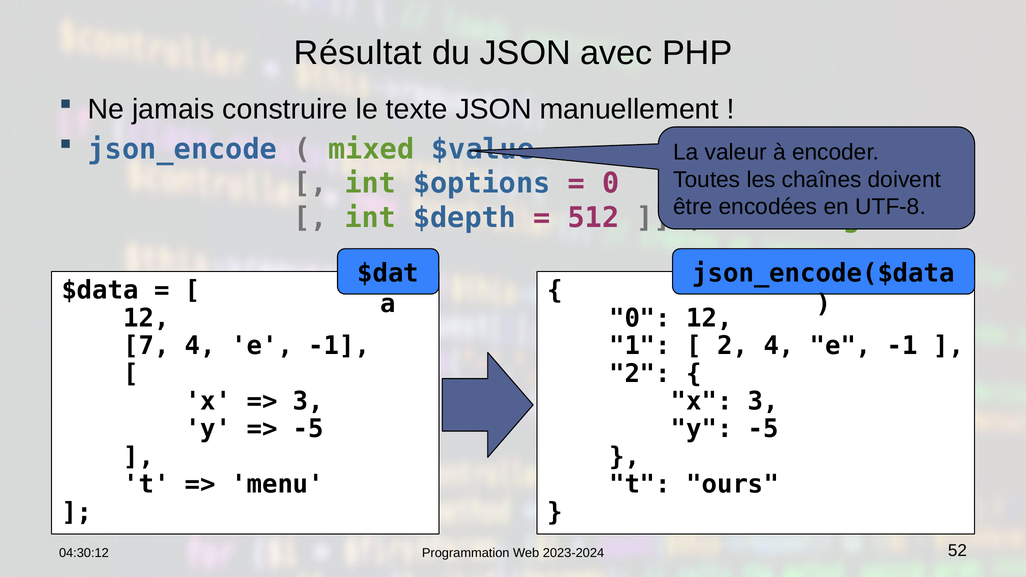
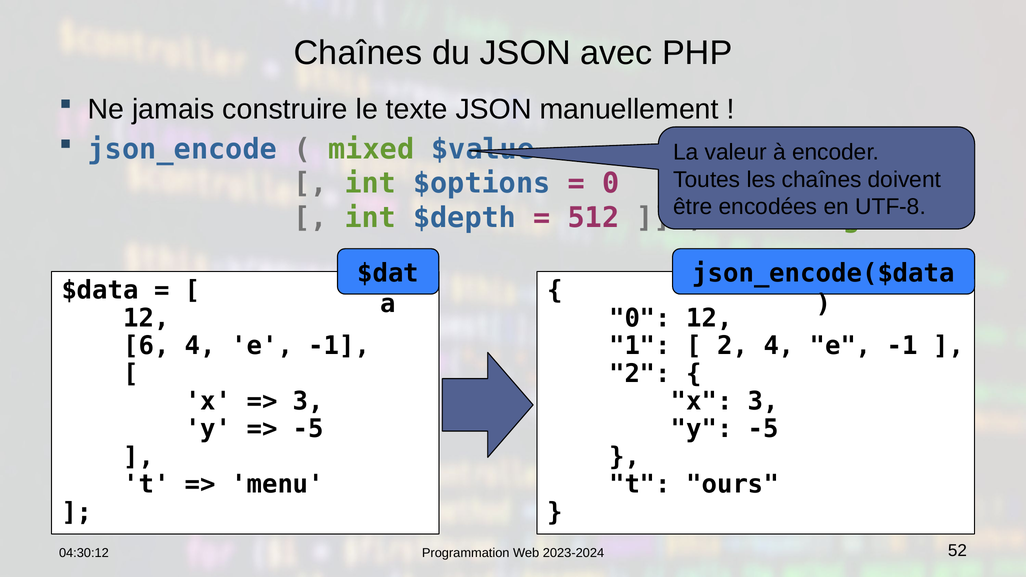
Résultat: Résultat -> Chaînes (358, 53)
7: 7 -> 6 (146, 346)
